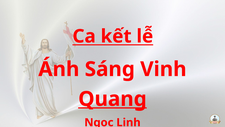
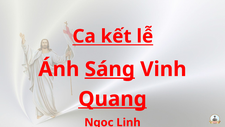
Sáng underline: none -> present (110, 69)
